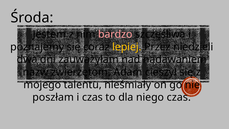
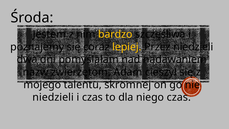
bardzo colour: pink -> yellow (115, 34)
zauważyłam: zauważyłam -> pomyślałam (89, 59)
nieśmiały: nieśmiały -> skromnej (128, 85)
poszłam: poszłam -> niedzieli (53, 97)
